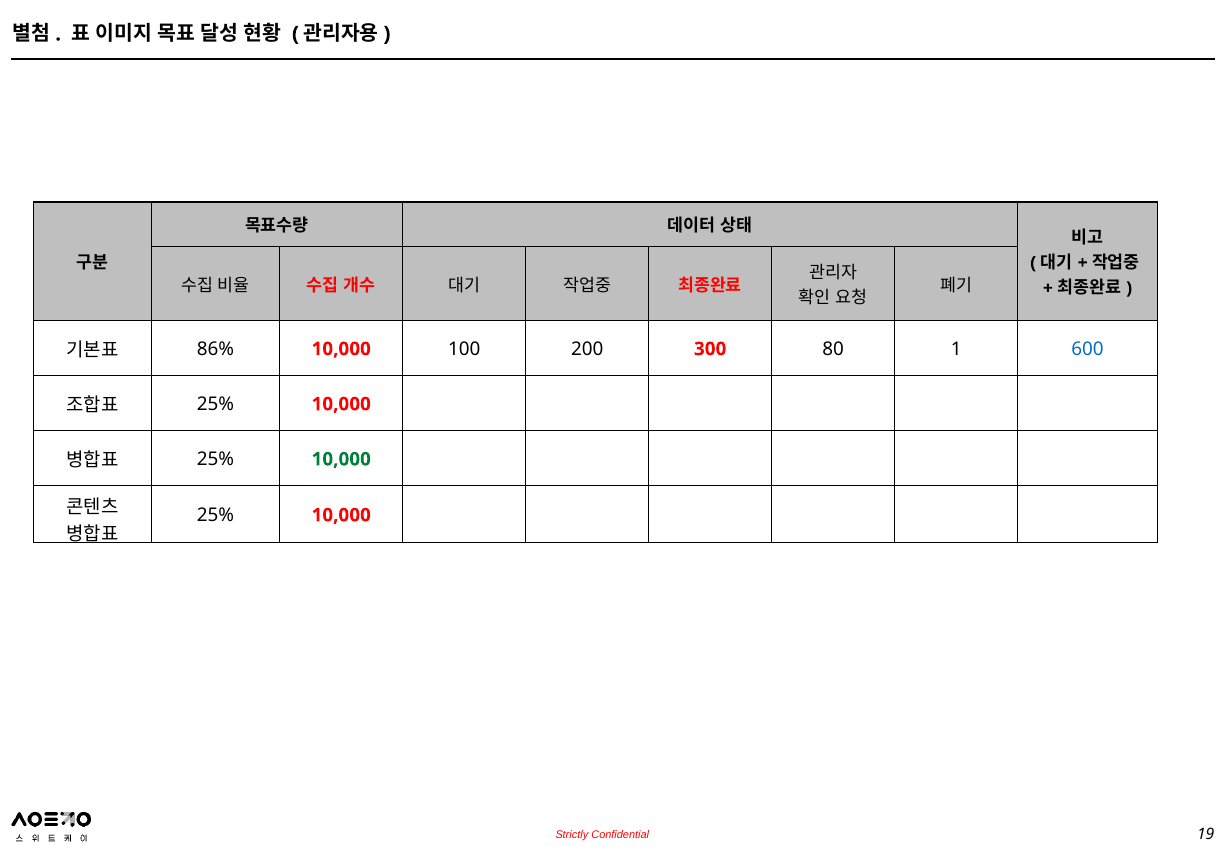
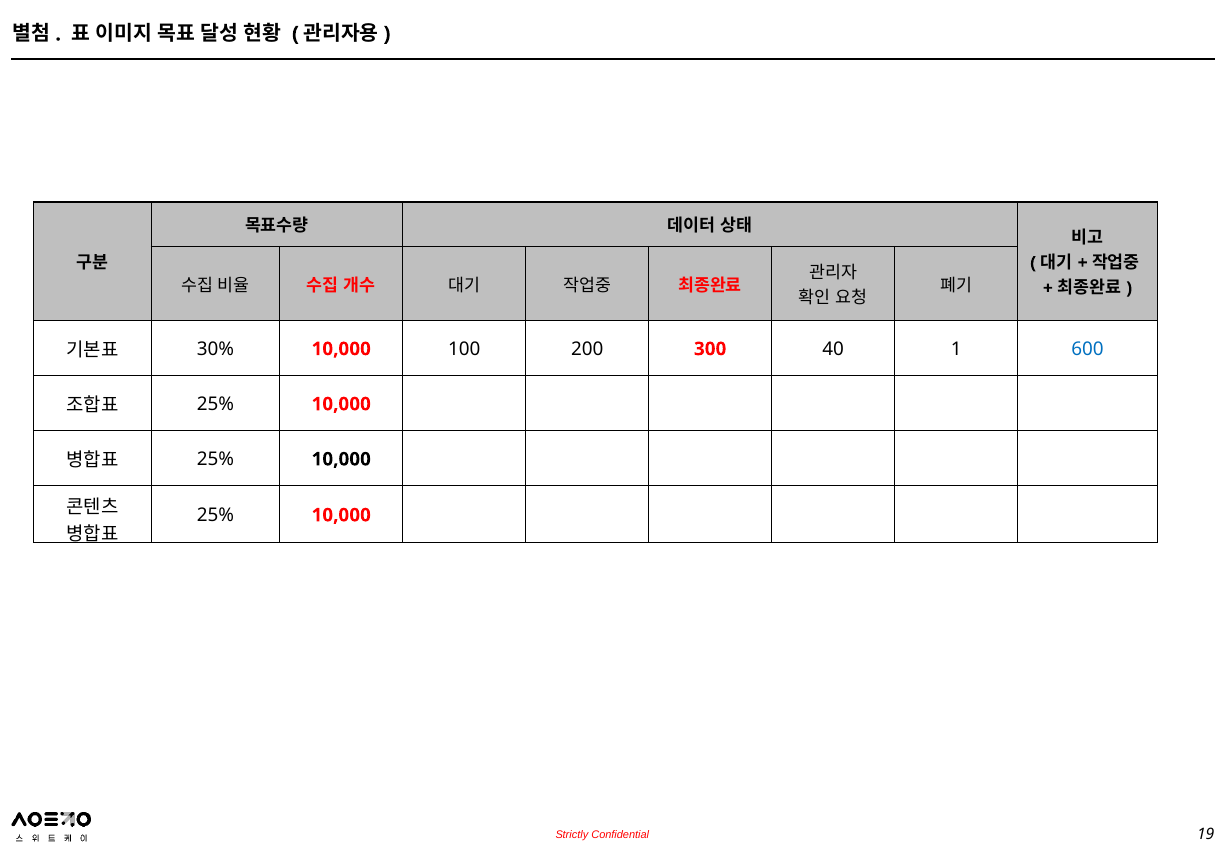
86%: 86% -> 30% (216, 349)
80: 80 -> 40 (833, 349)
10,000 colour: green -> black (341, 459)
